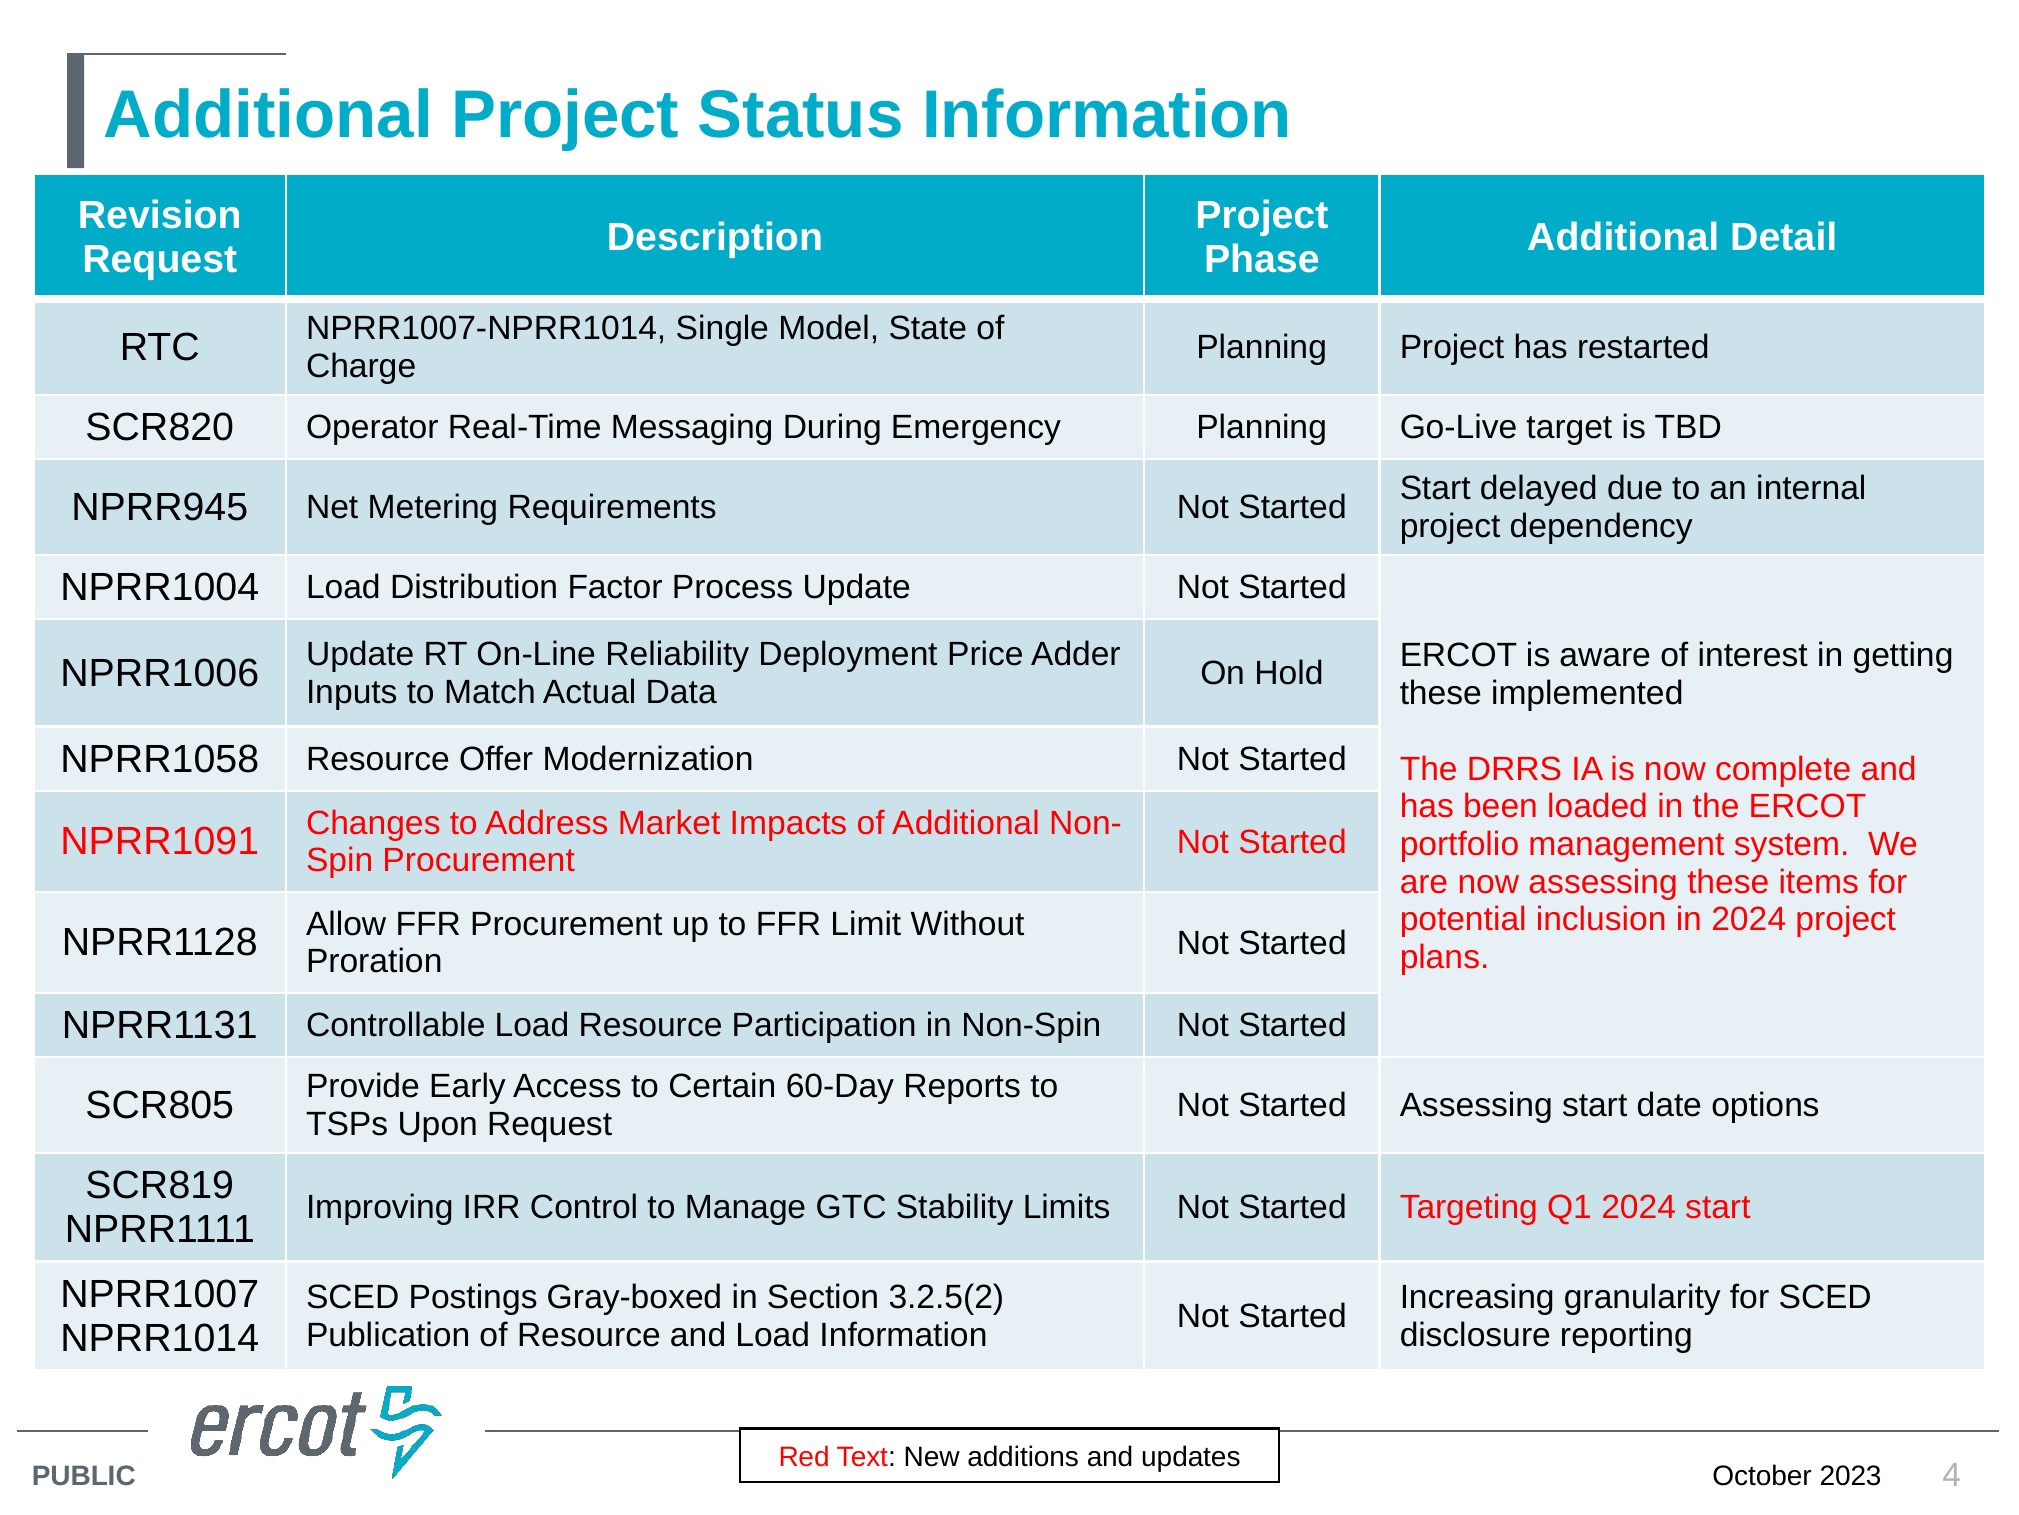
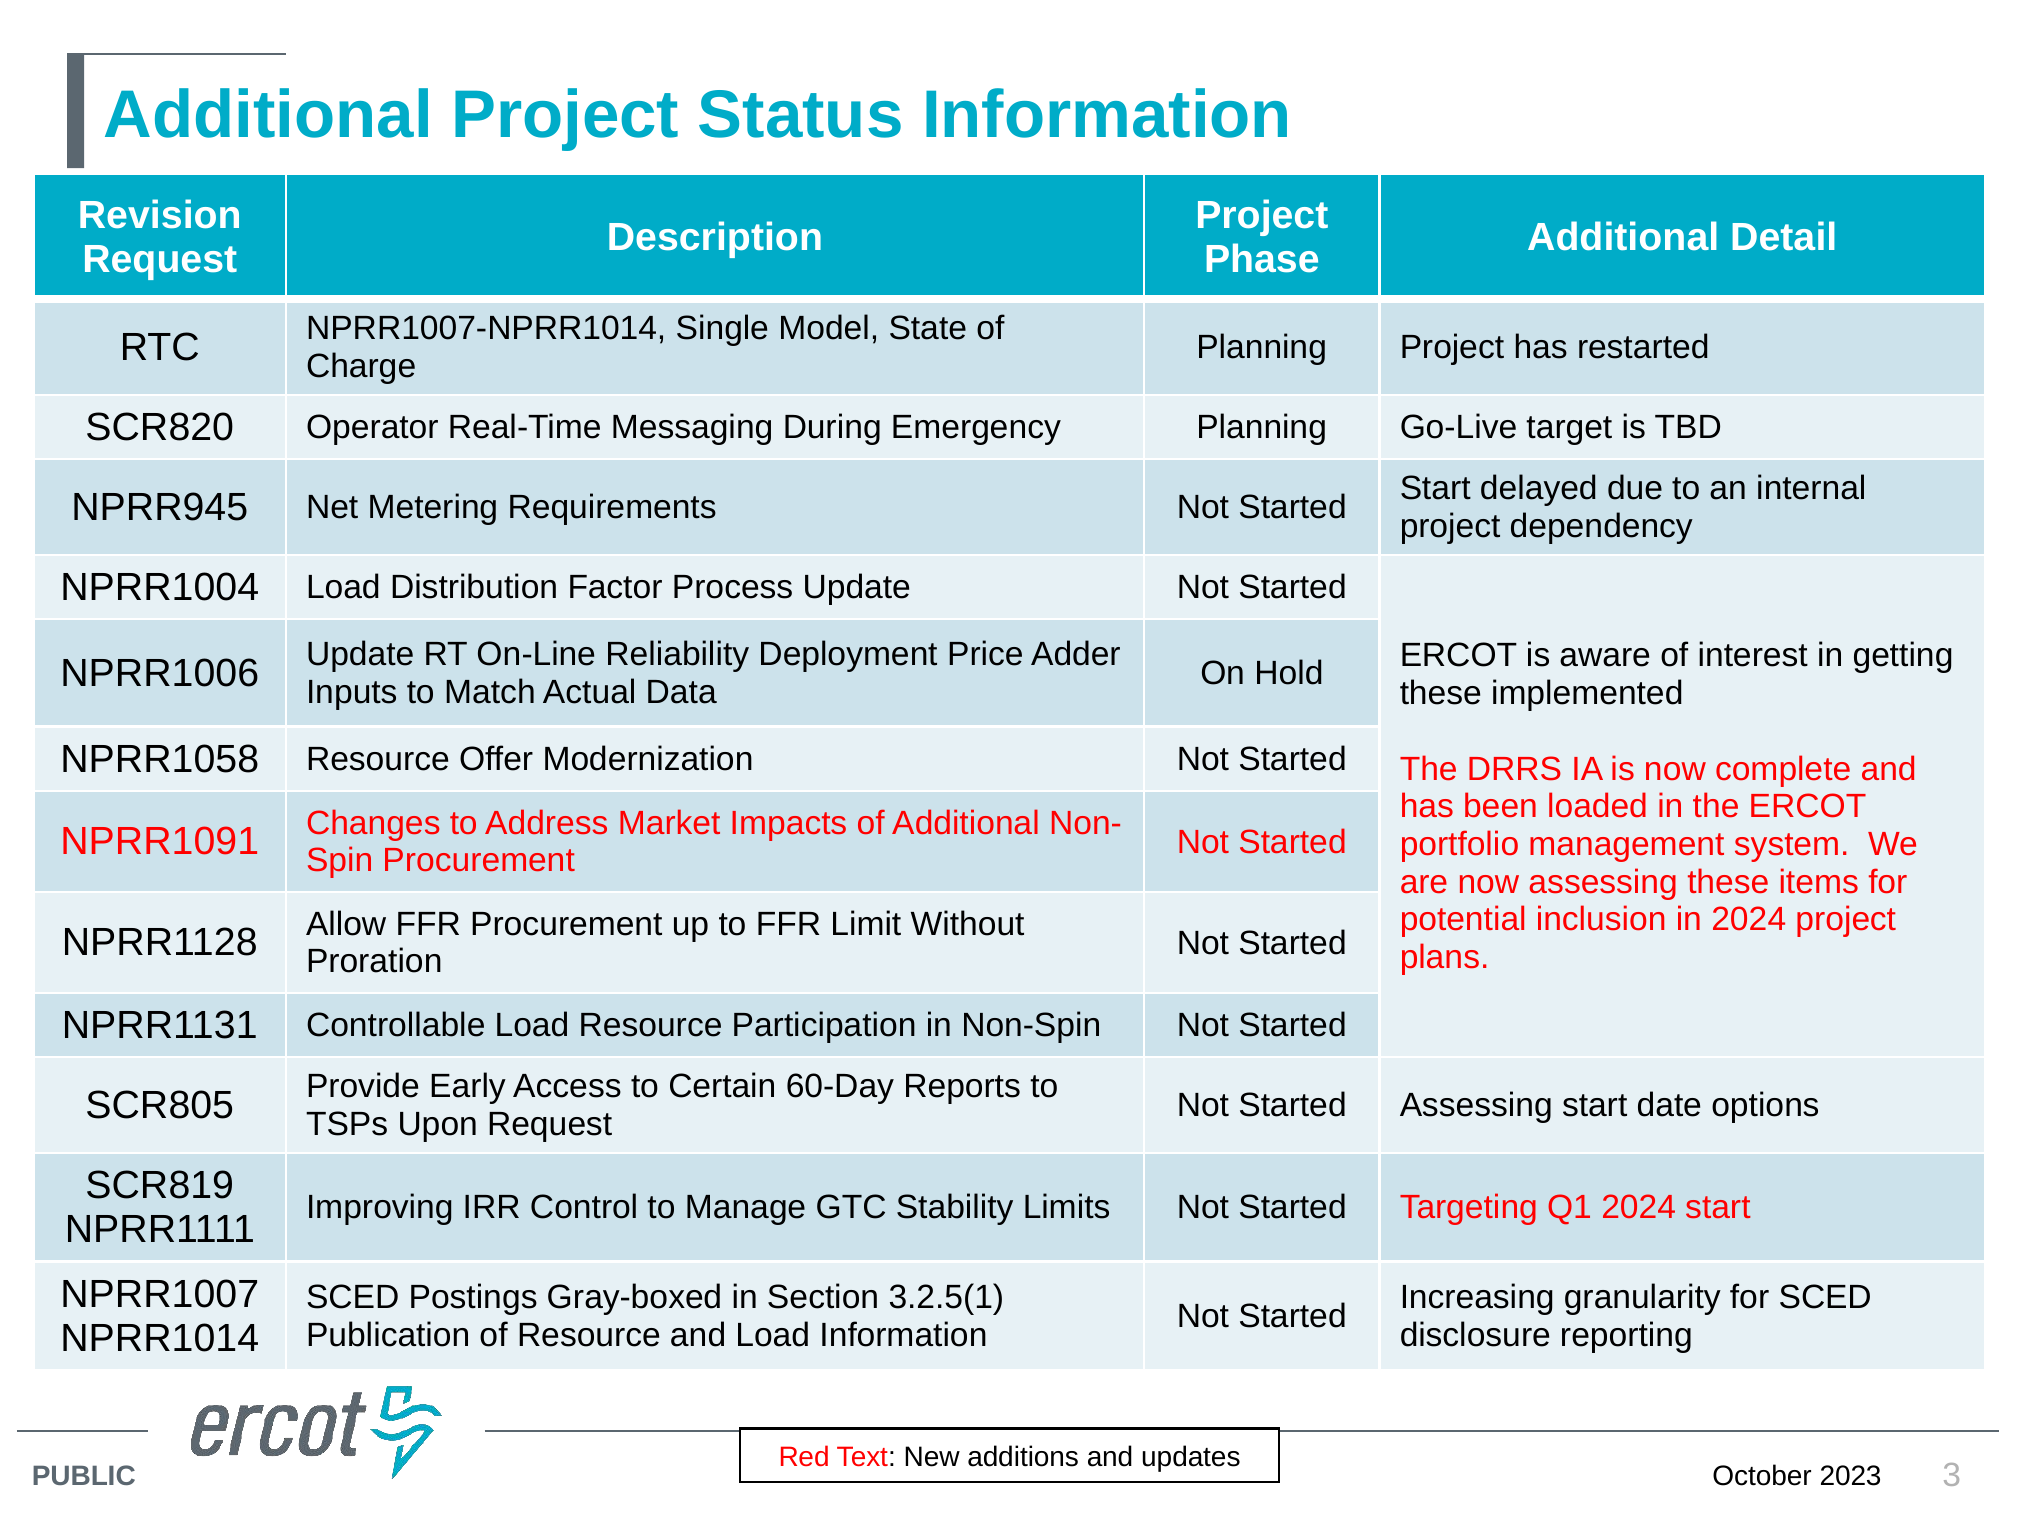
3.2.5(2: 3.2.5(2 -> 3.2.5(1 (946, 1297)
4: 4 -> 3 (1952, 1474)
